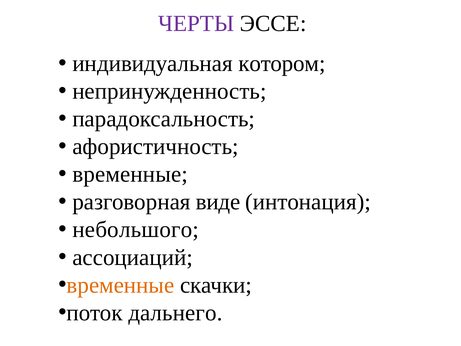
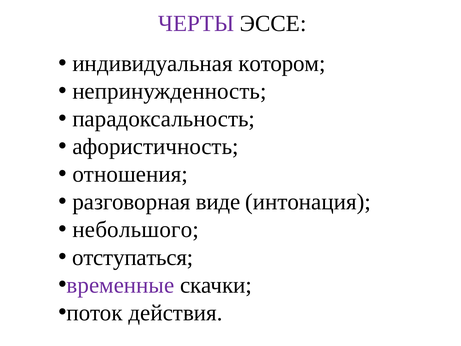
временные: временные -> отношения (130, 174)
ассоциаций: ассоциаций -> отступаться (133, 257)
временные colour: orange -> purple (120, 285)
дальнего: дальнего -> действия (176, 313)
